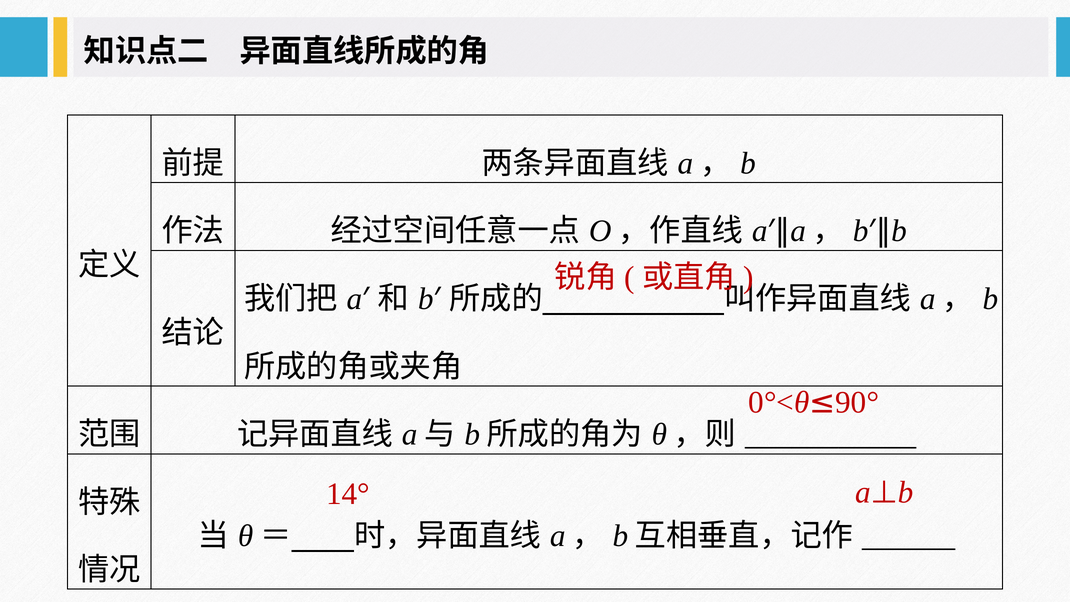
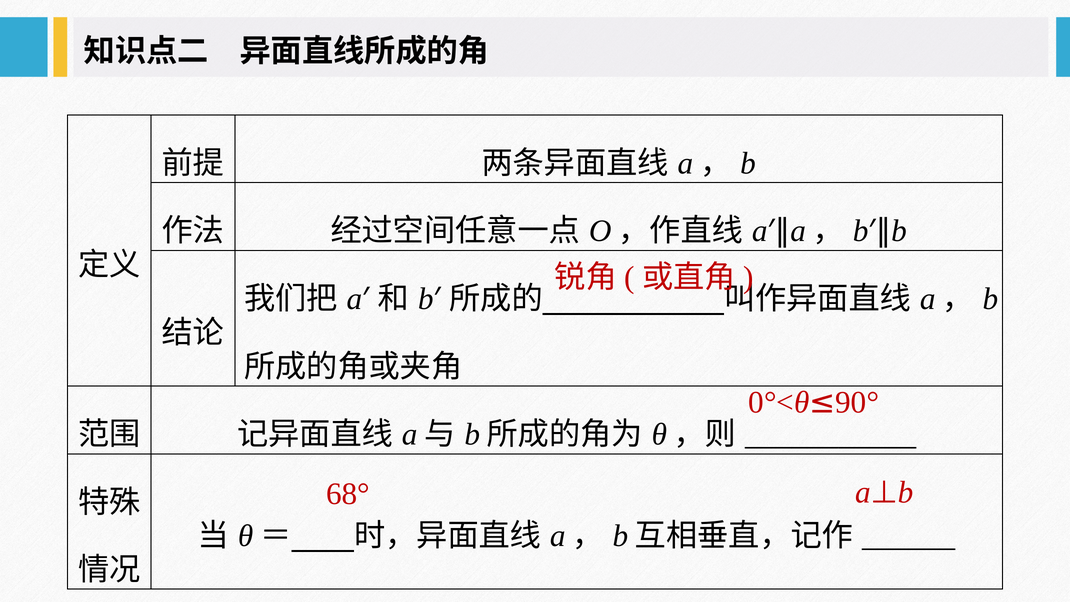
14°: 14° -> 68° (348, 494)
